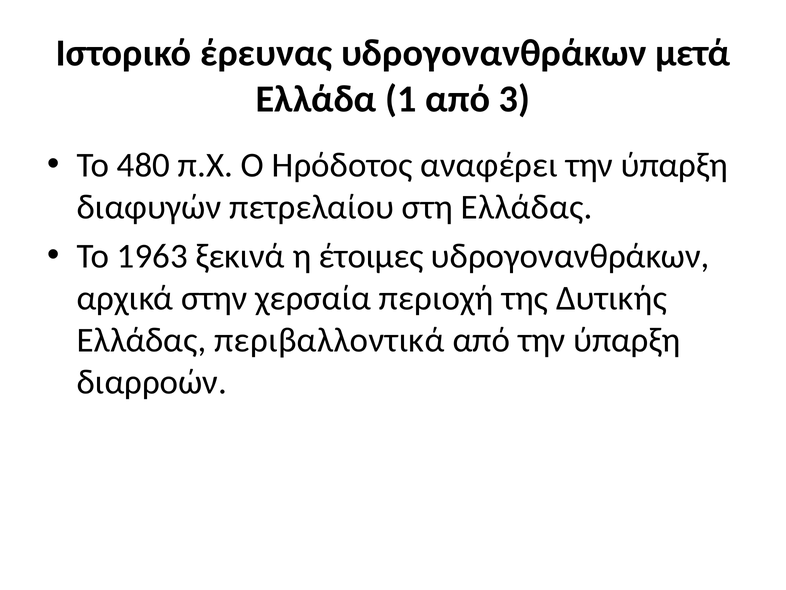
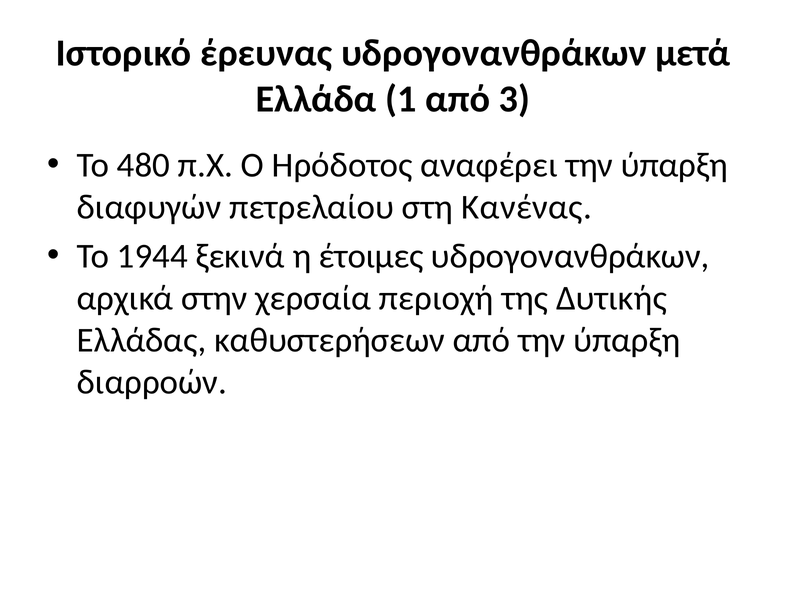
στη Ελλάδας: Ελλάδας -> Κανένας (527, 207)
1963: 1963 -> 1944 (152, 256)
περιβαλλοντικά: περιβαλλοντικά -> καθυστερήσεων (330, 340)
